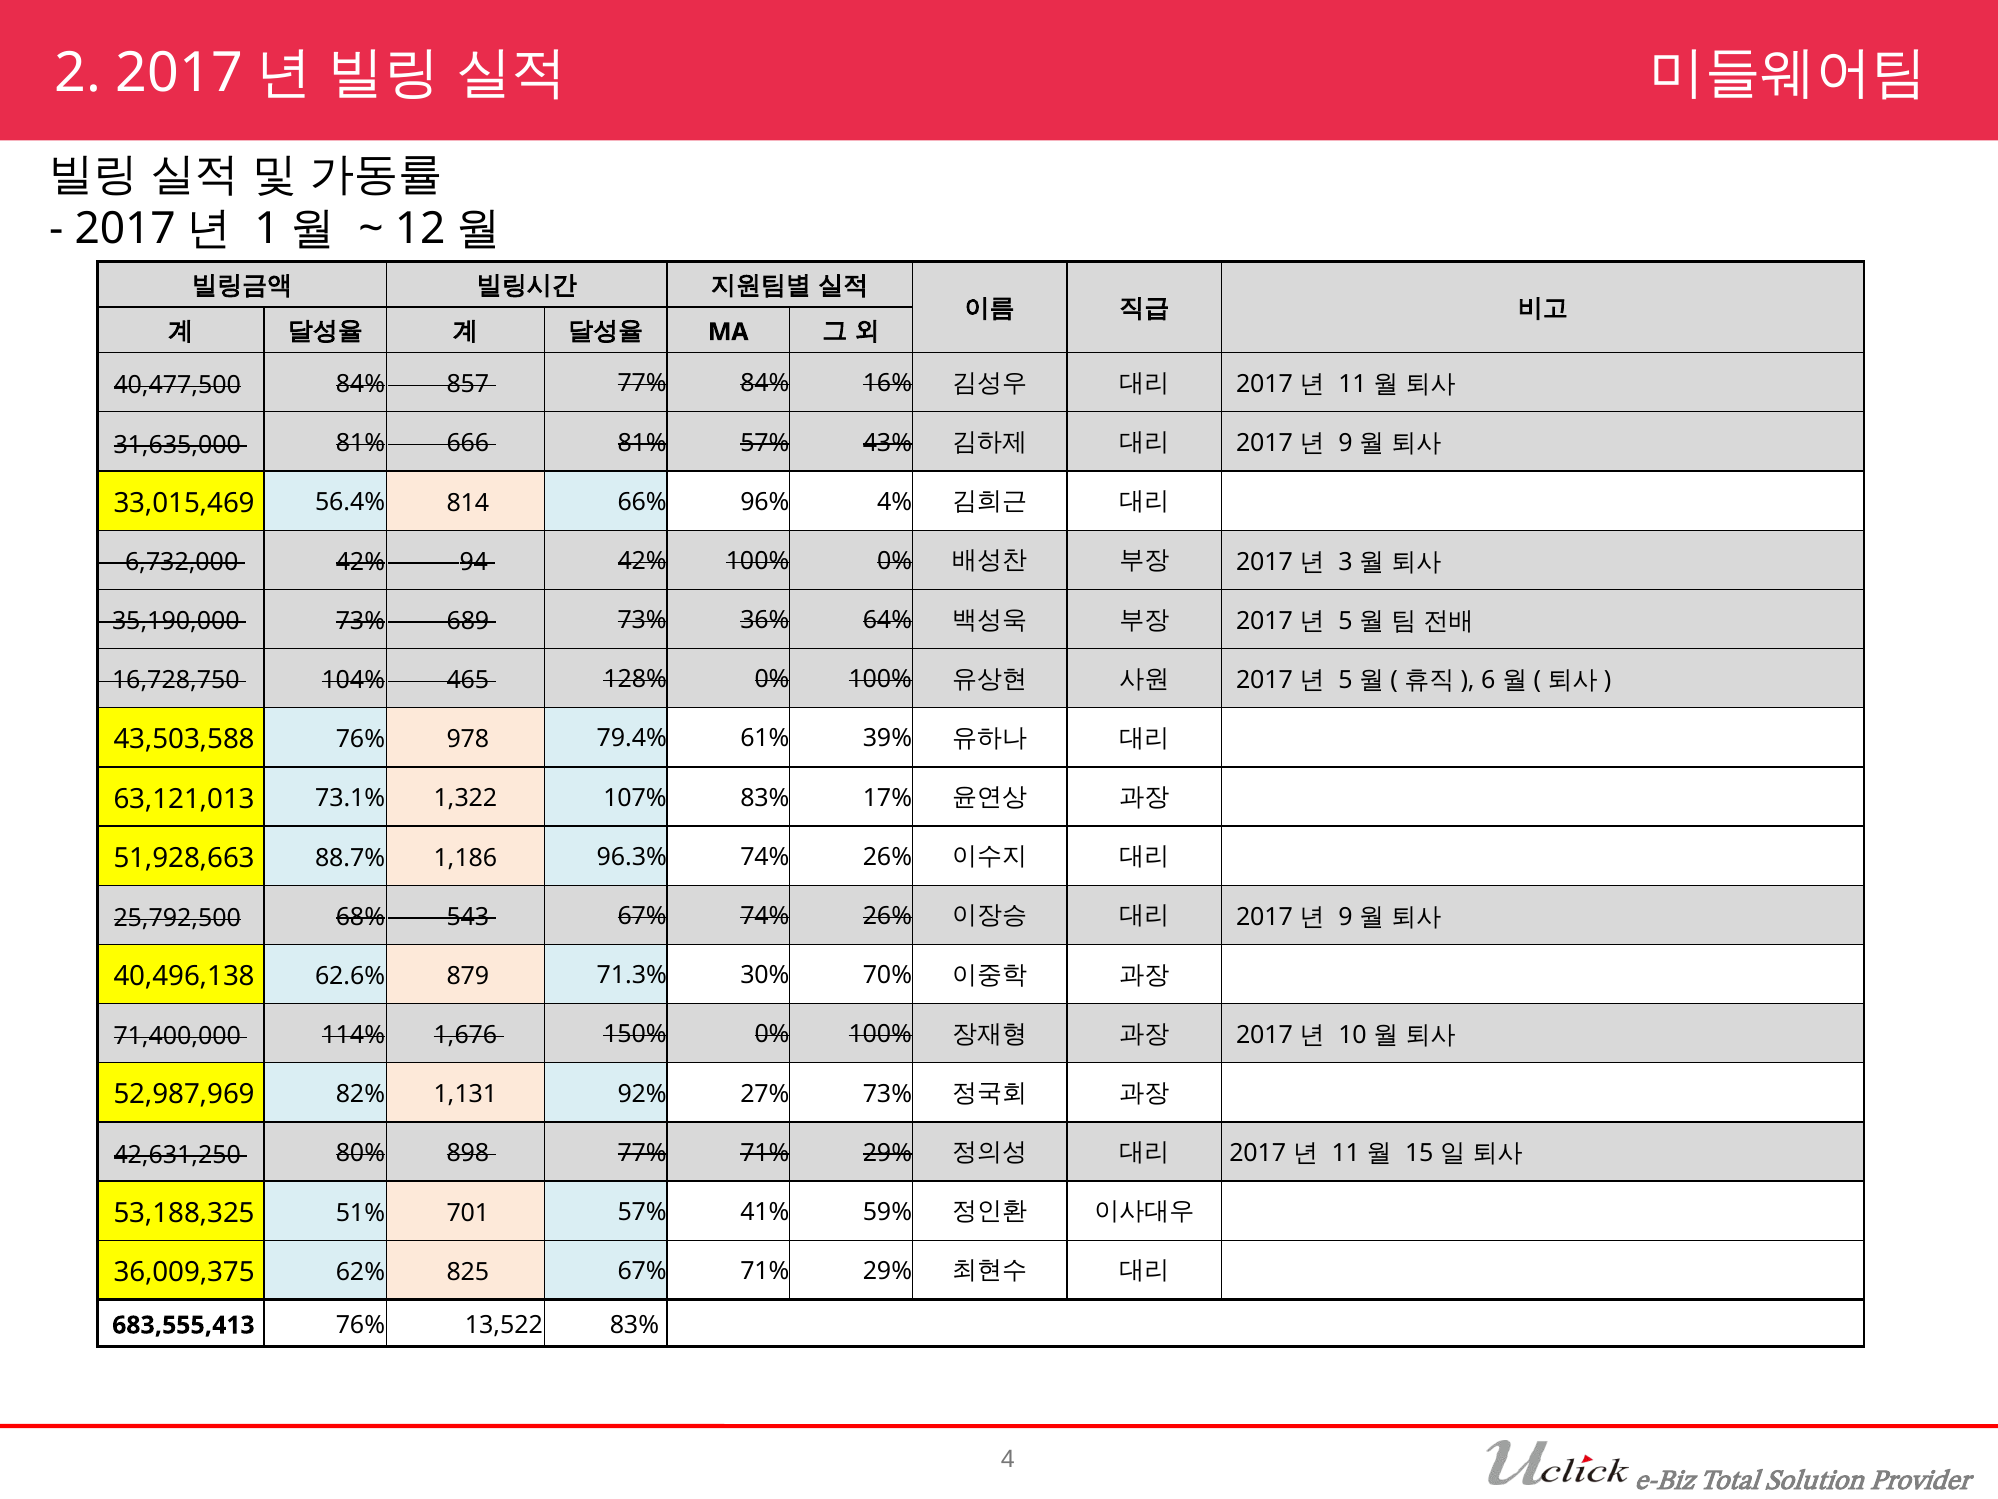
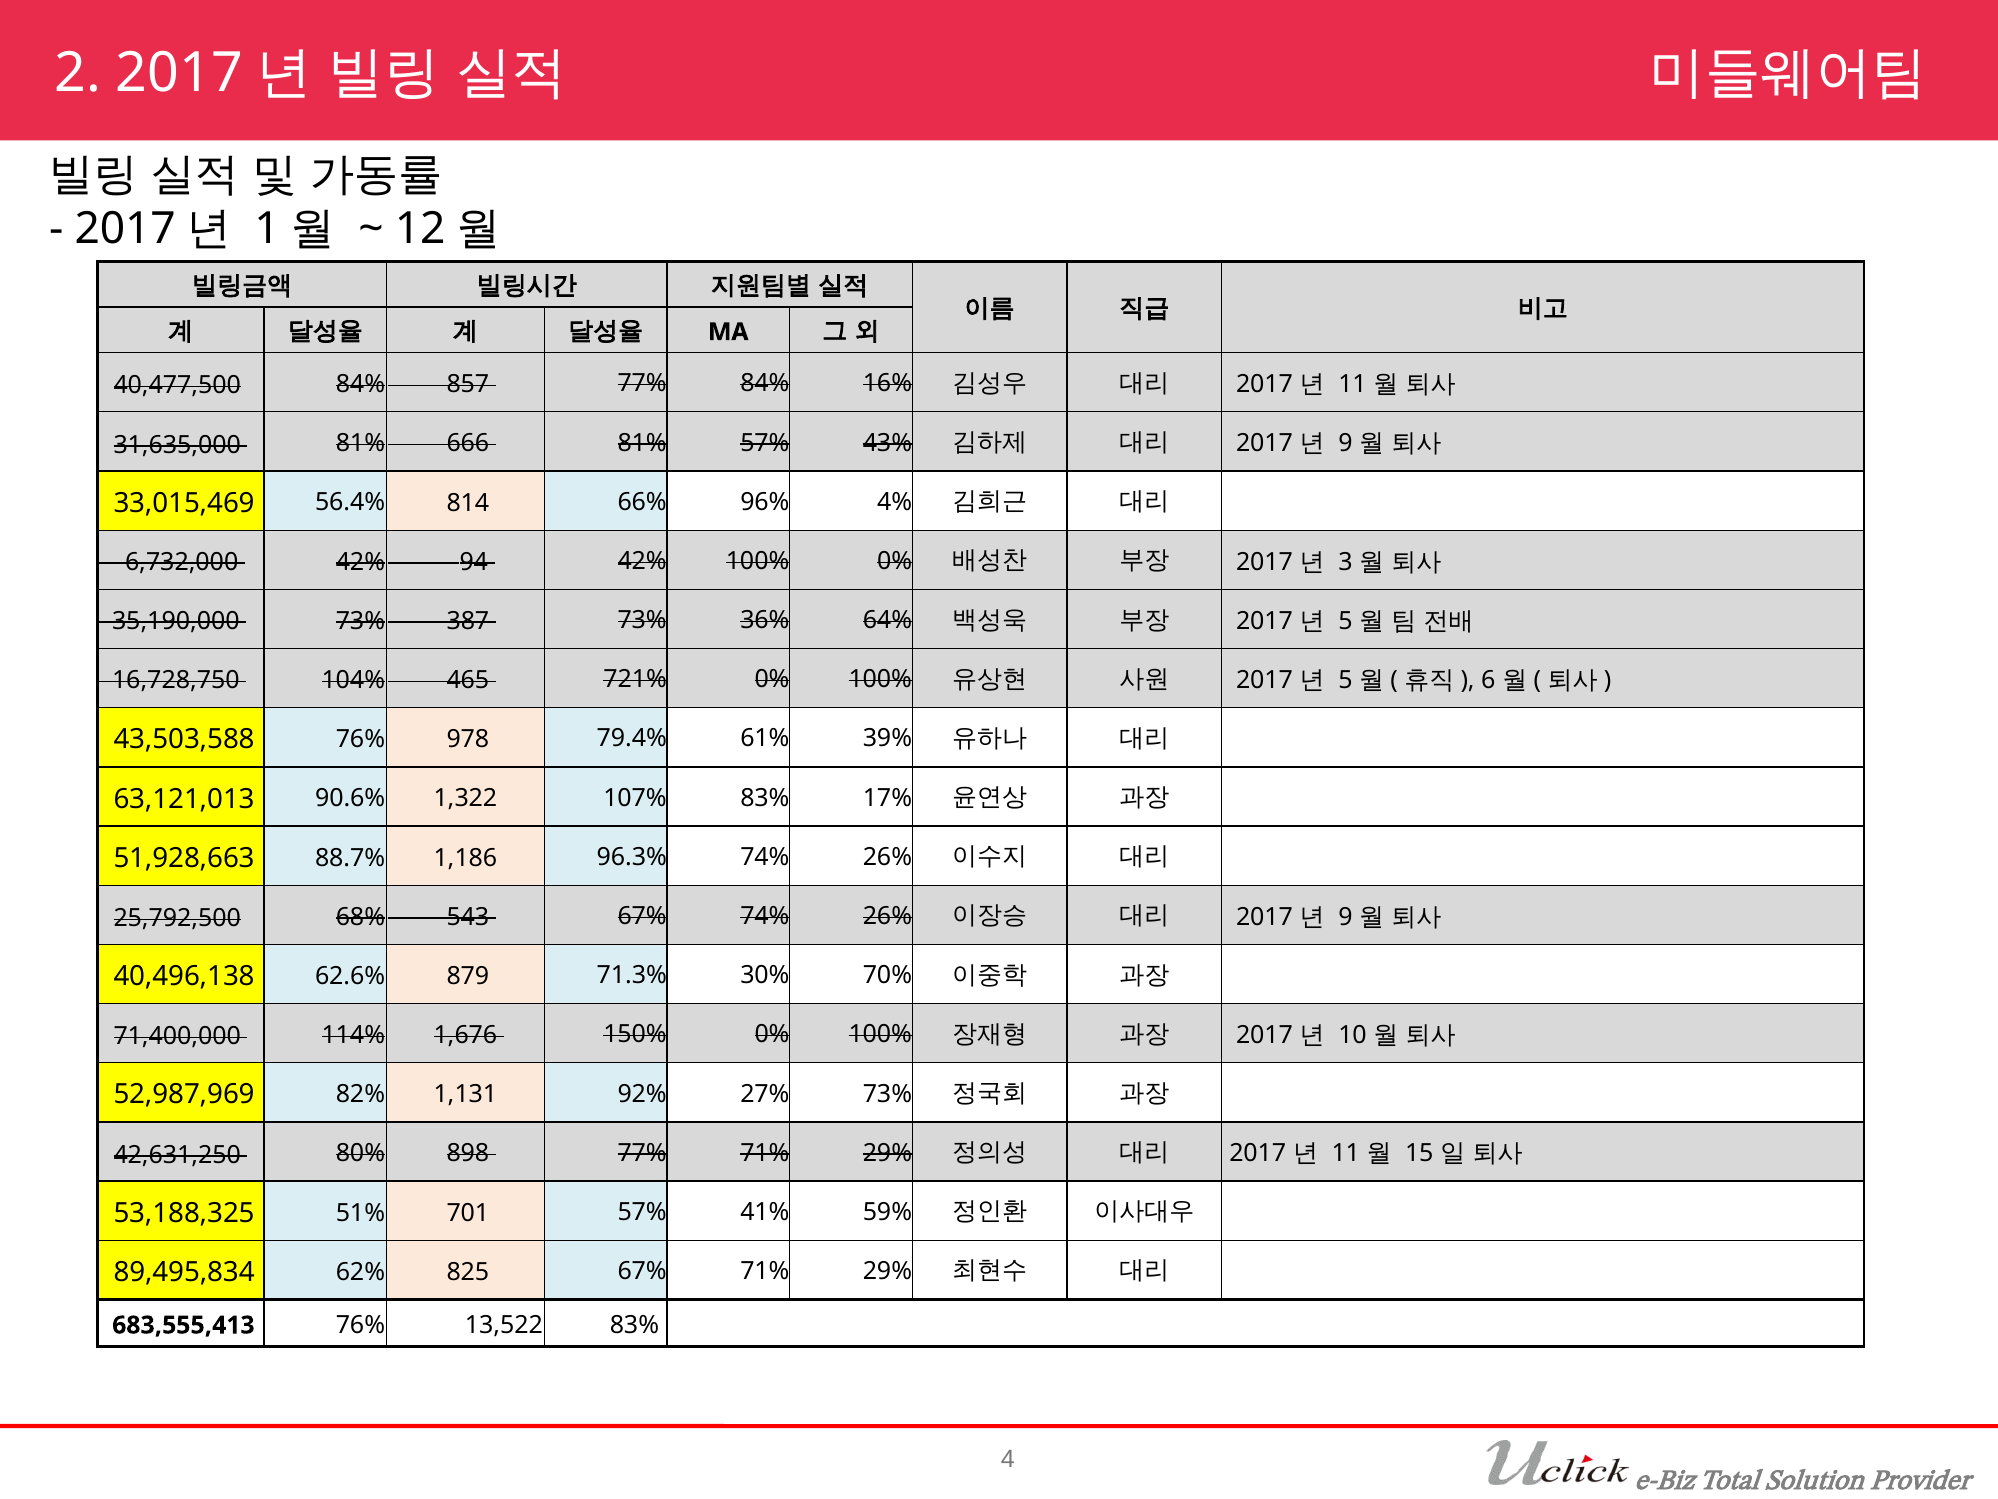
689: 689 -> 387 (468, 621)
128%: 128% -> 721% (635, 679)
73.1%: 73.1% -> 90.6% (350, 798)
36,009,375: 36,009,375 -> 89,495,834 (184, 1272)
